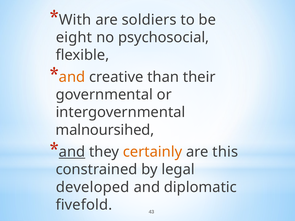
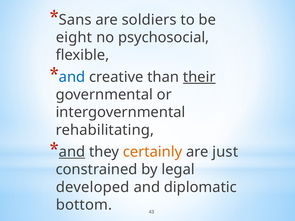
With: With -> Sans (75, 20)
and colour: orange -> blue (72, 77)
their underline: none -> present (199, 77)
malnoursihed: malnoursihed -> rehabilitating (105, 130)
this: this -> just (225, 152)
fivefold: fivefold -> bottom (84, 205)
